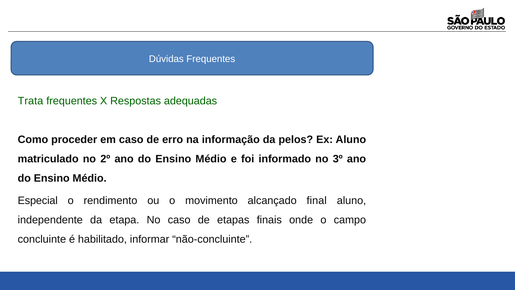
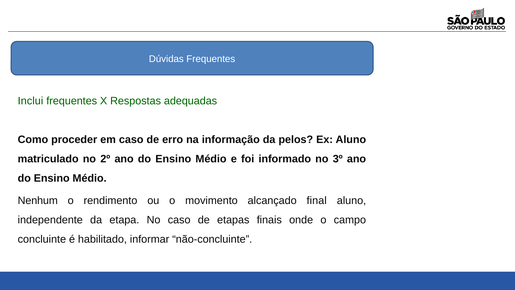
Trata: Trata -> Inclui (31, 101)
Especial: Especial -> Nenhum (38, 200)
